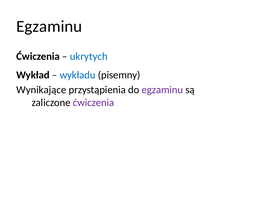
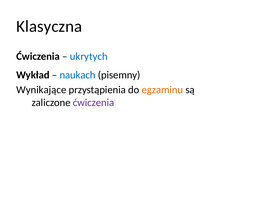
Egzaminu: Egzaminu -> Klasyczna (49, 26)
wykładu: wykładu -> naukach (78, 75)
egzaminu colour: purple -> orange (162, 90)
